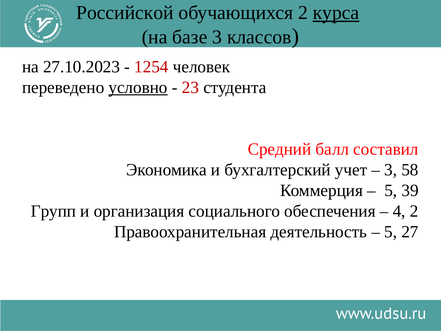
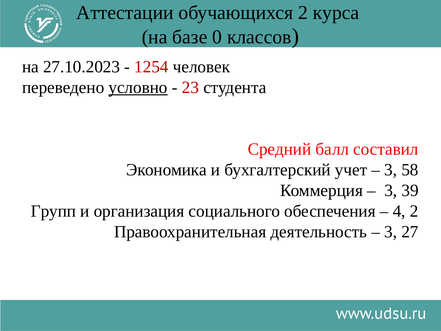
Российской: Российской -> Аттестации (125, 13)
курса underline: present -> none (336, 13)
базе 3: 3 -> 0 (217, 37)
5: 5 -> 3 (391, 190)
5: 5 -> 3 (391, 232)
